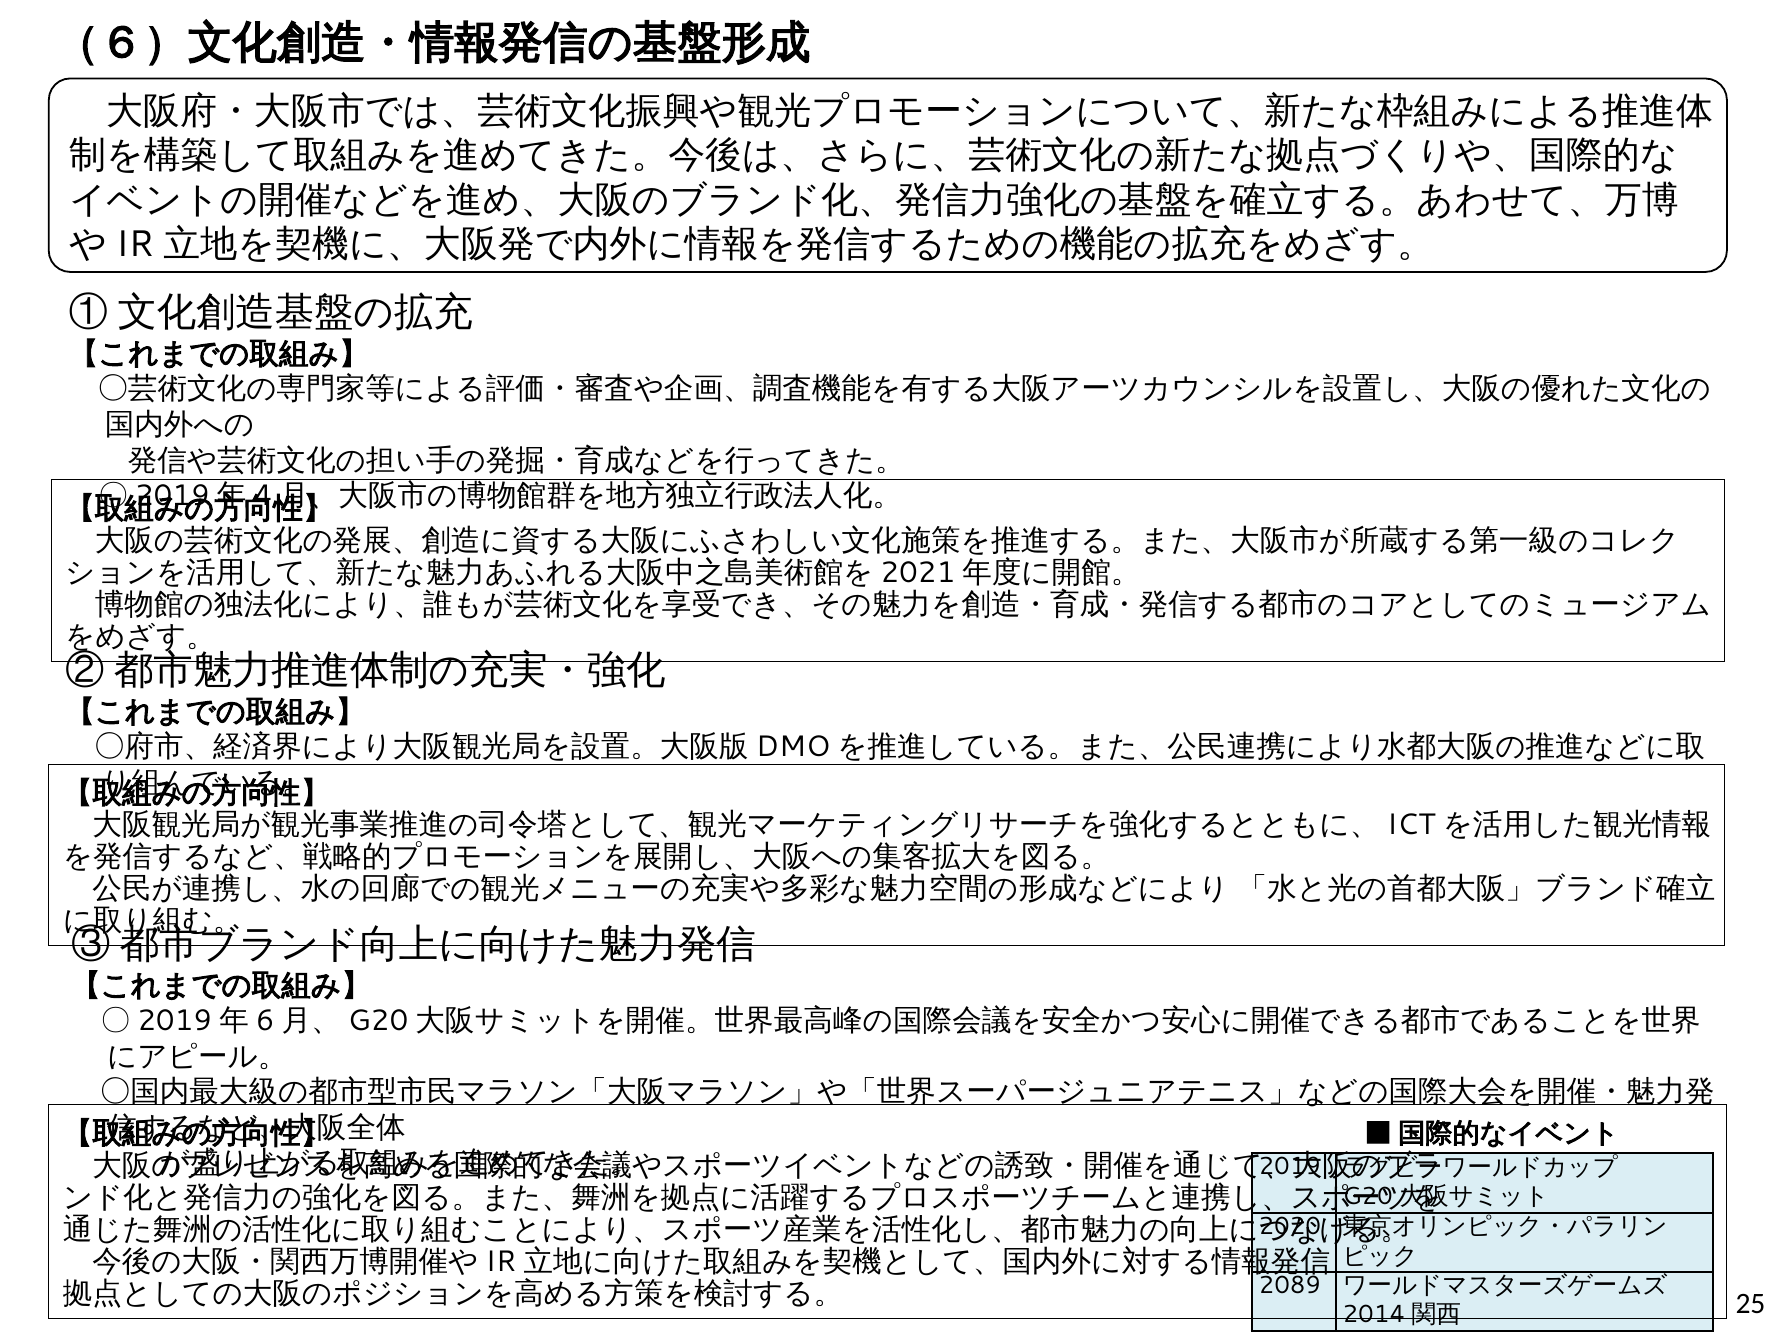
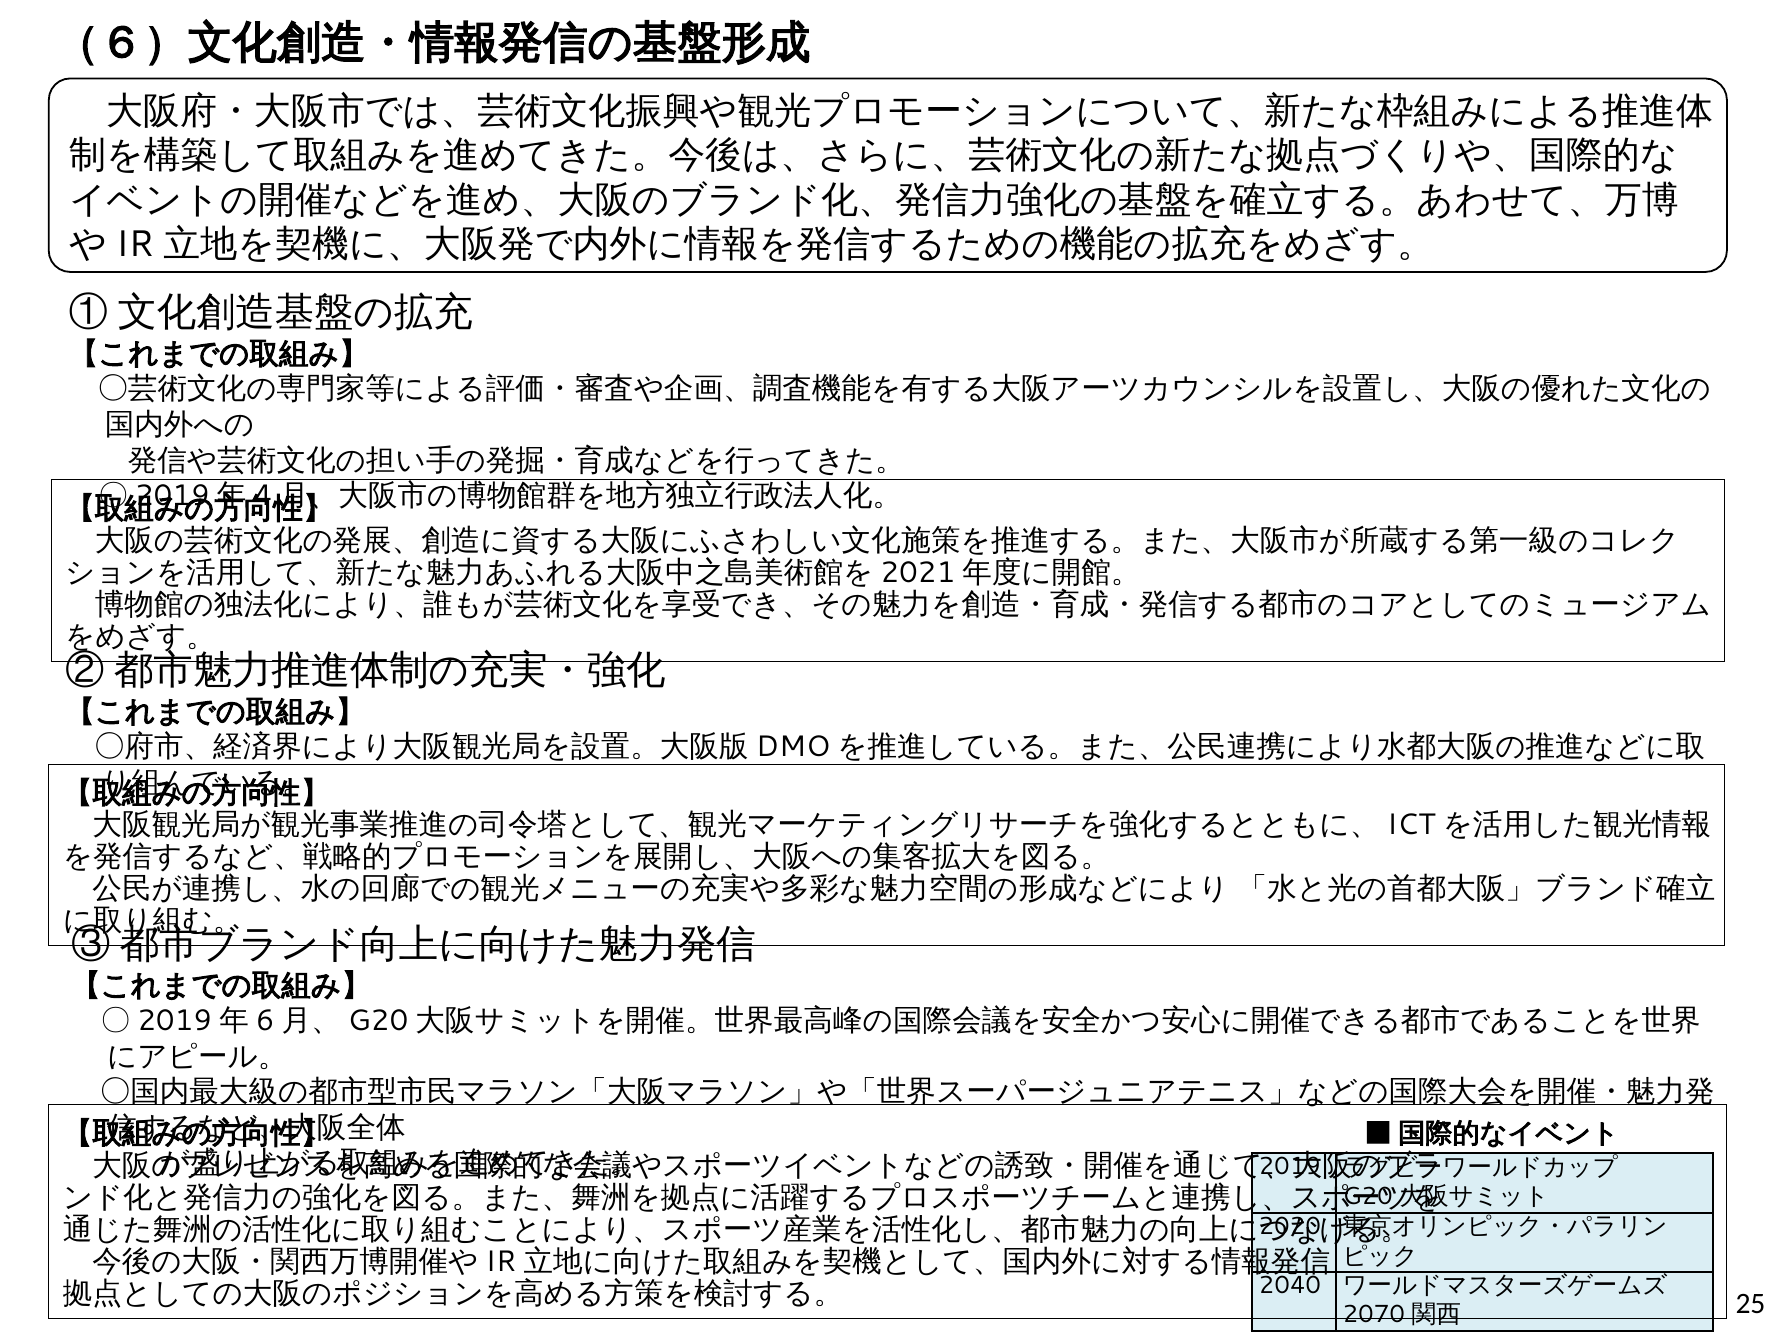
2089: 2089 -> 2040 (1290, 1285)
2014: 2014 -> 2070 (1374, 1315)
